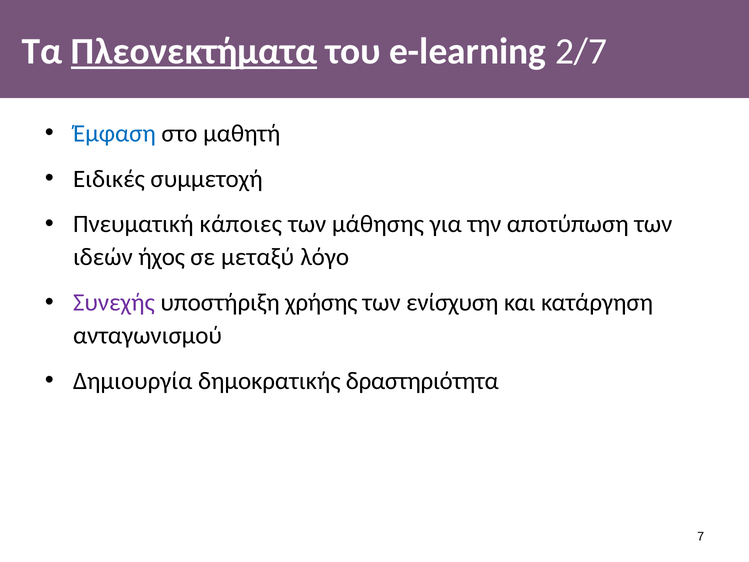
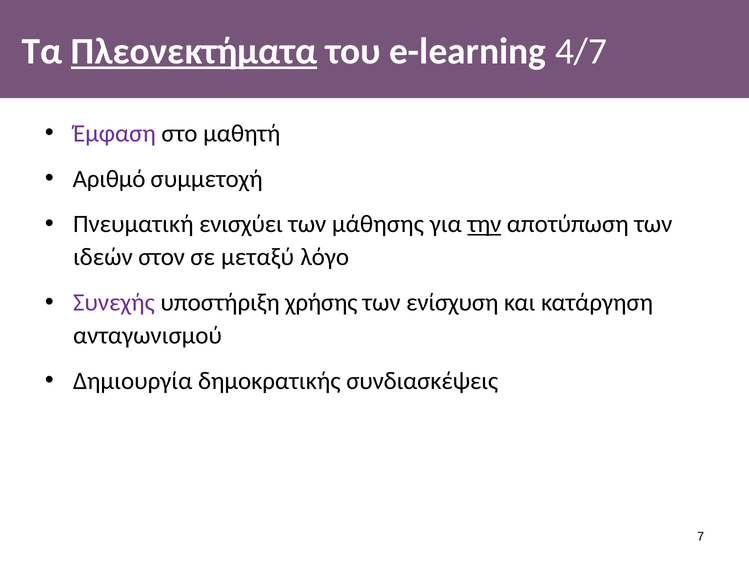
2/7: 2/7 -> 4/7 (581, 52)
Έμφαση colour: blue -> purple (114, 133)
Ειδικές: Ειδικές -> Αριθμό (109, 179)
κάποιες: κάποιες -> ενισχύει (241, 224)
την underline: none -> present (484, 224)
ήχος: ήχος -> στον (162, 257)
δραστηριότητα: δραστηριότητα -> συνδιασκέψεις (422, 381)
